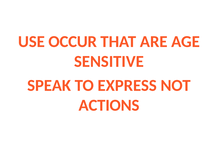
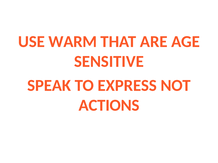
OCCUR: OCCUR -> WARM (73, 42)
